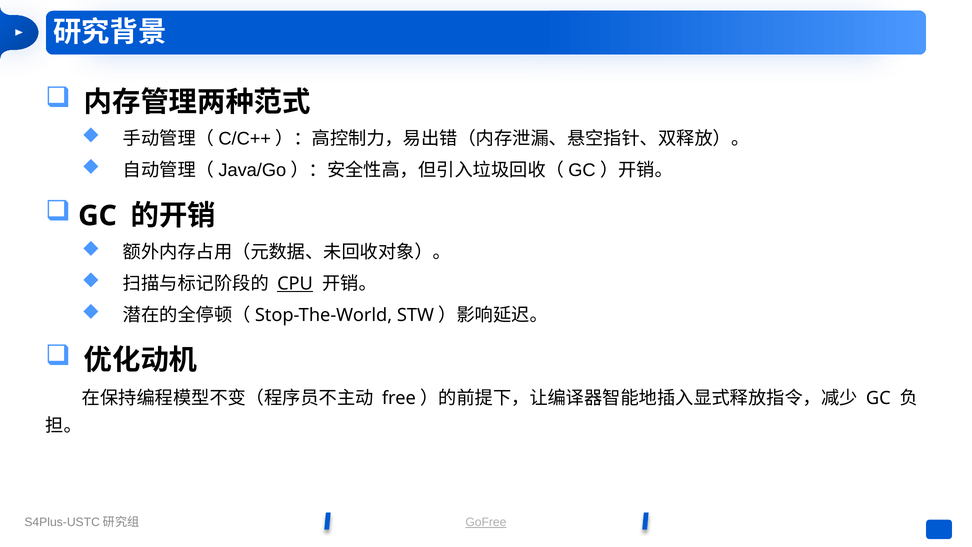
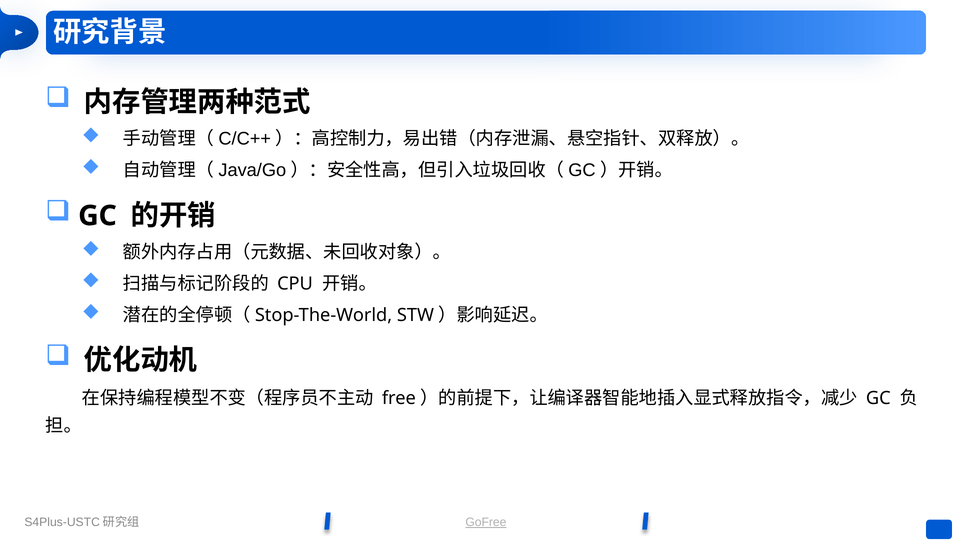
CPU underline: present -> none (295, 284)
